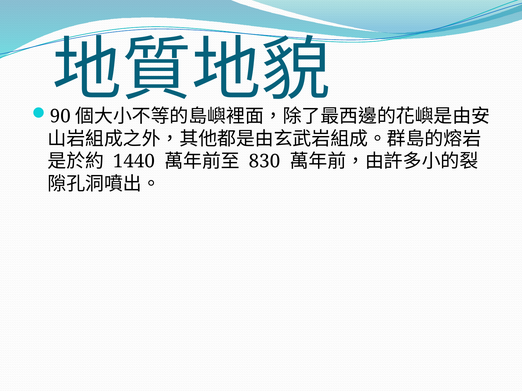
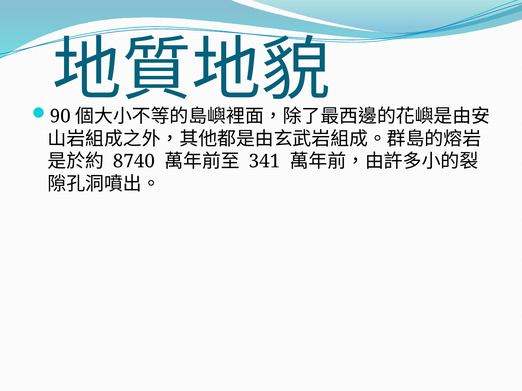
1440: 1440 -> 8740 (134, 162)
830: 830 -> 341 (264, 162)
